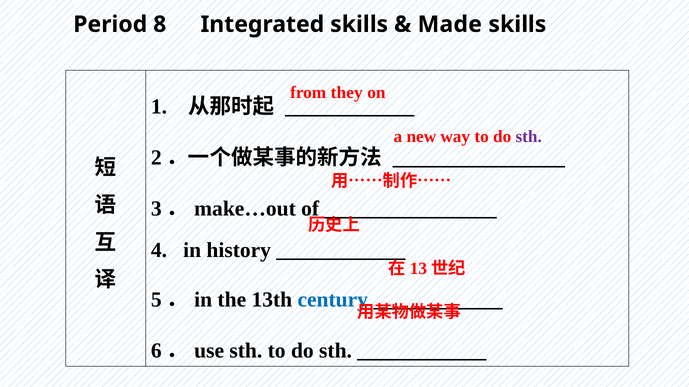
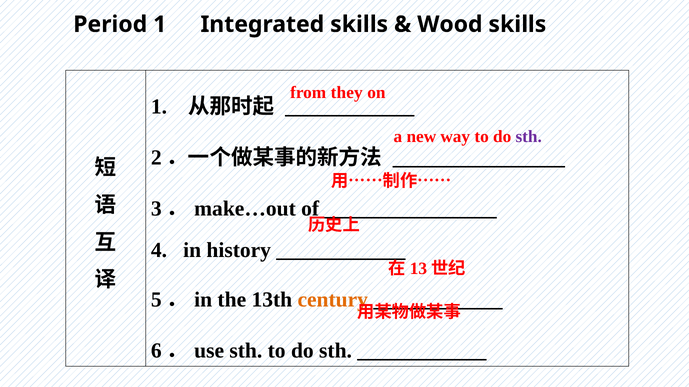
Period 8: 8 -> 1 (160, 24)
Made: Made -> Wood (450, 24)
century colour: blue -> orange (333, 300)
